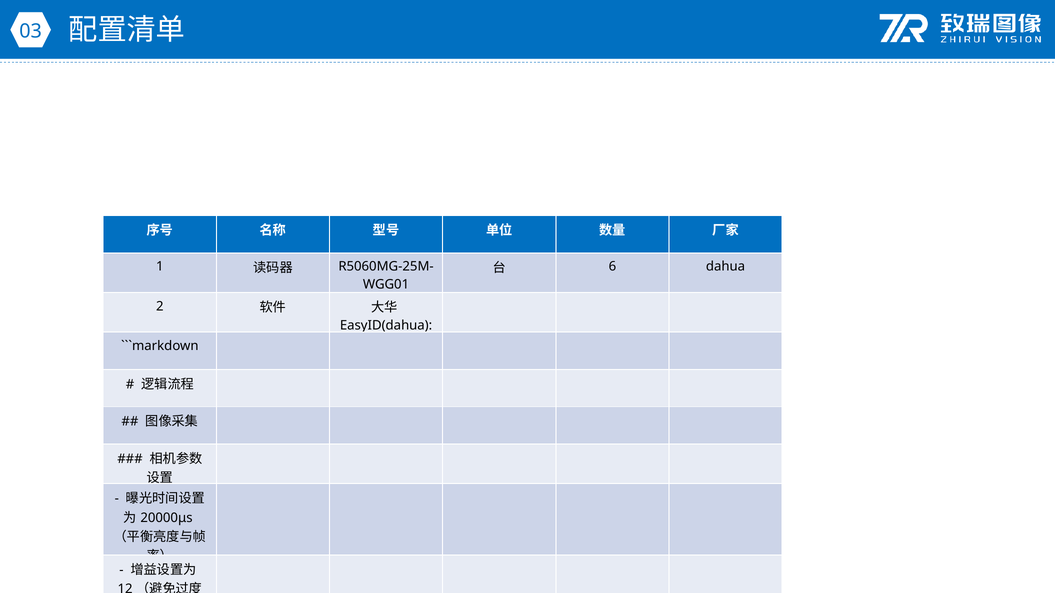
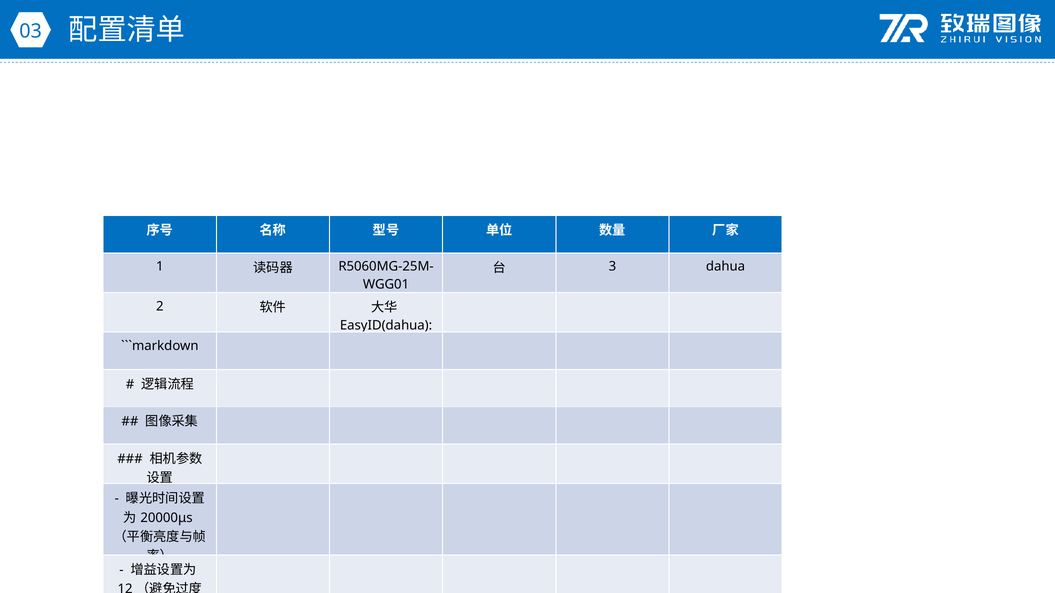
6: 6 -> 3 (612, 267)
